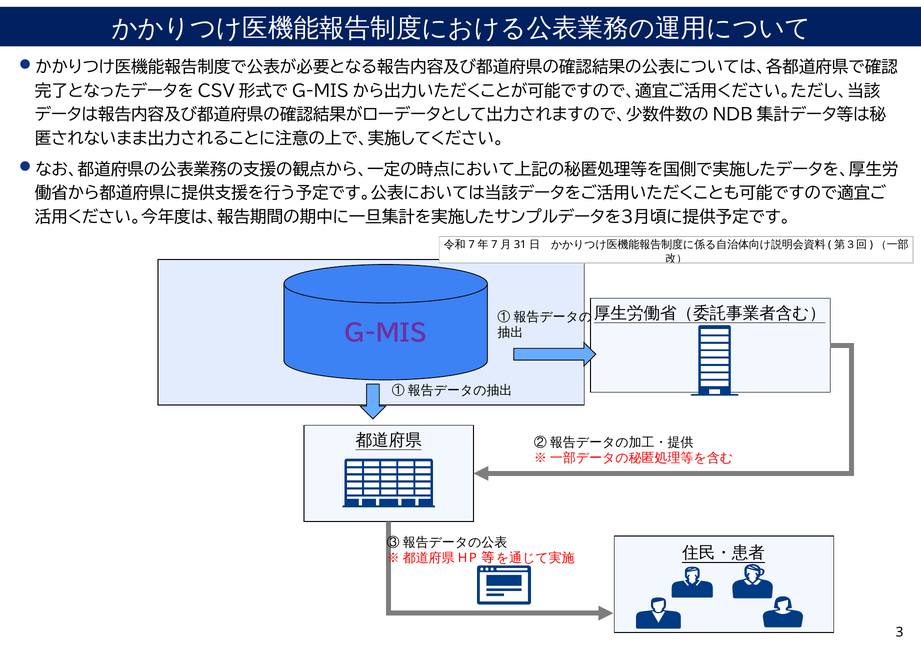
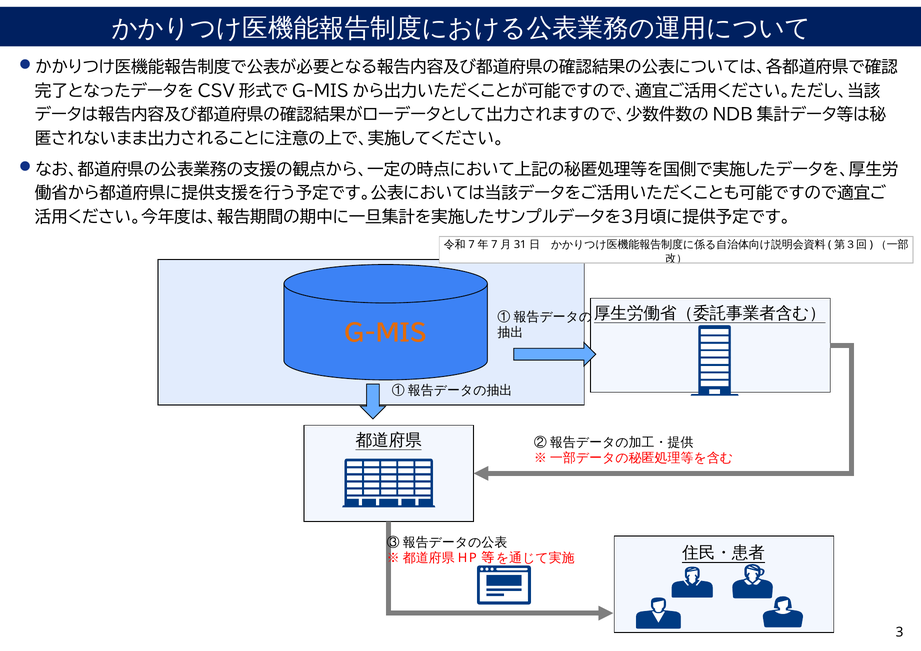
G-MIS colour: purple -> orange (386, 334)
